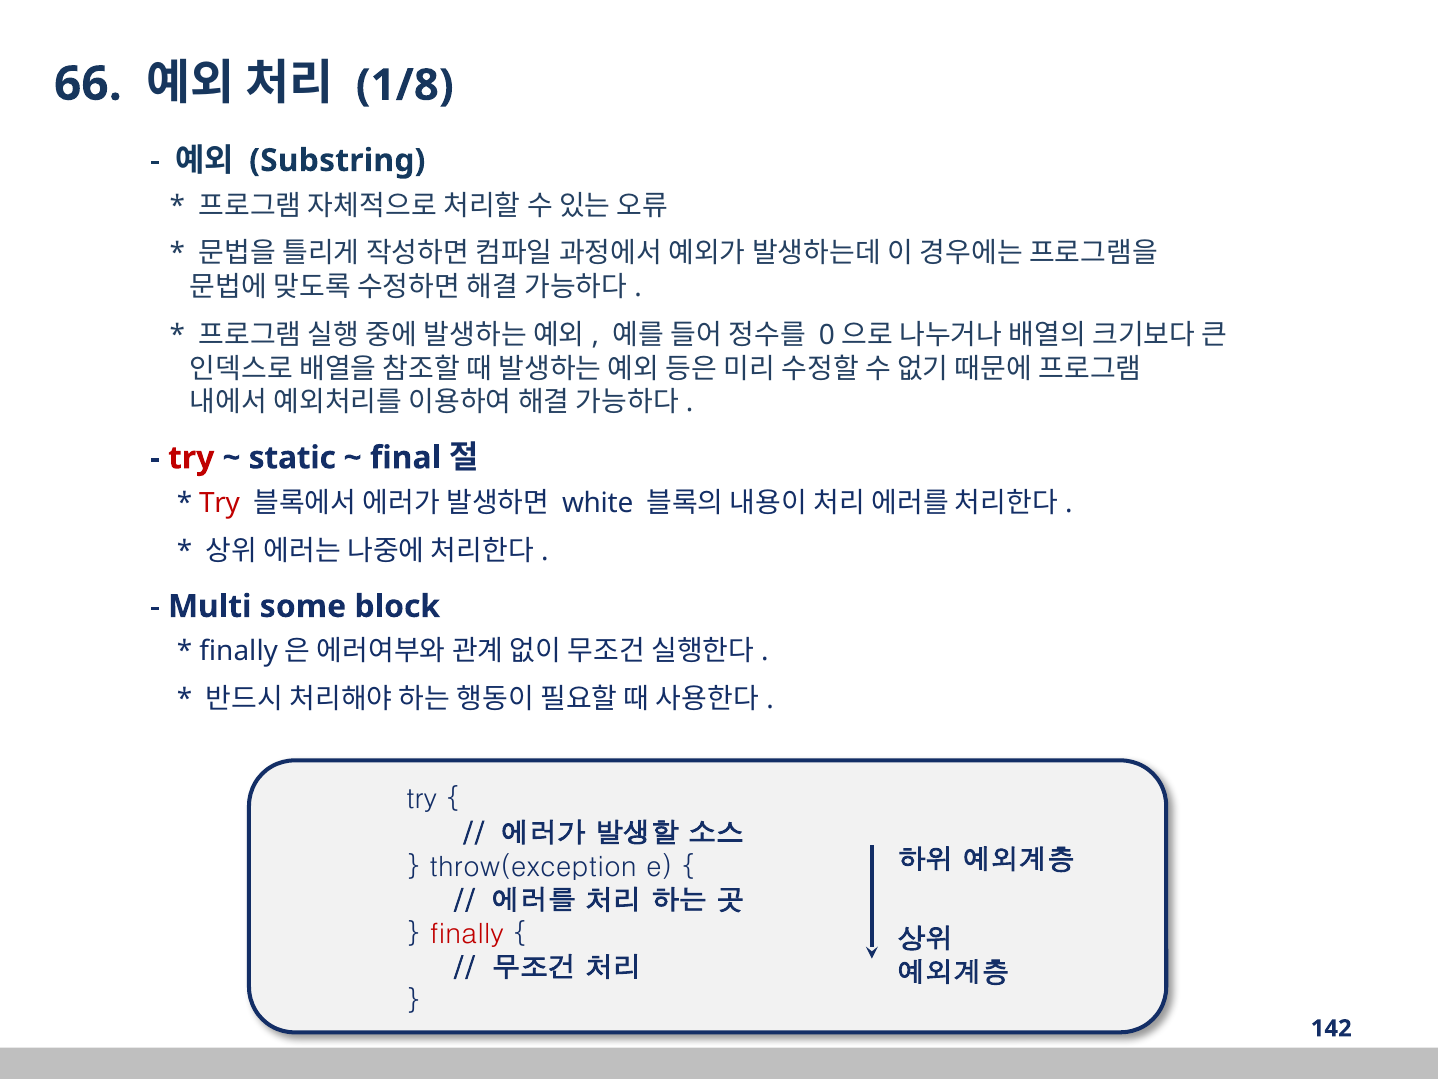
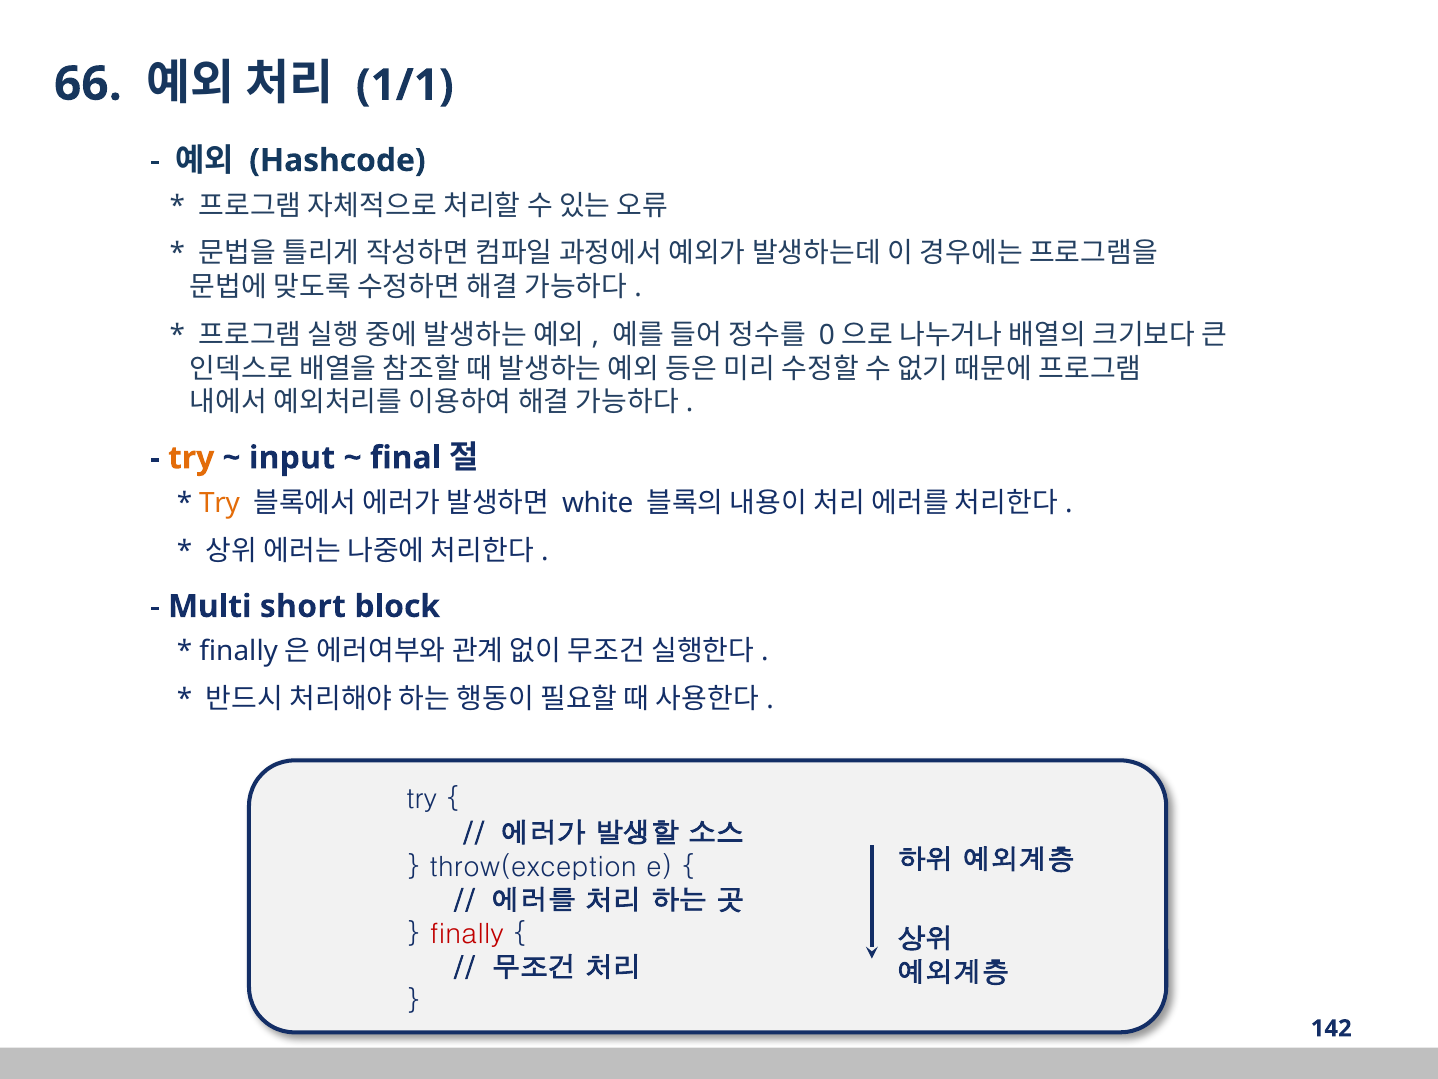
1/8: 1/8 -> 1/1 (405, 85)
Substring: Substring -> Hashcode (337, 160)
try colour: red -> orange (191, 458)
static: static -> input (292, 458)
Try colour: red -> orange (219, 503)
some: some -> short (303, 606)
